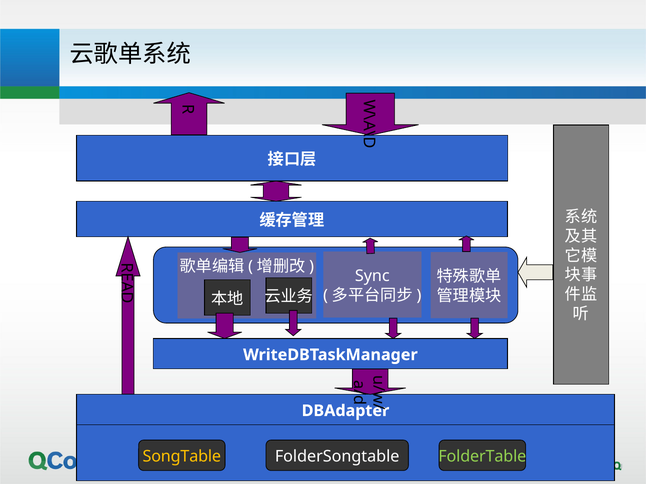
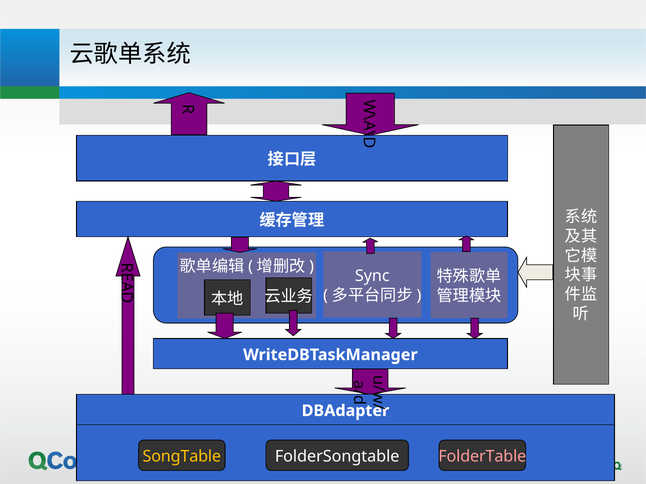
FolderTable colour: light green -> pink (482, 457)
